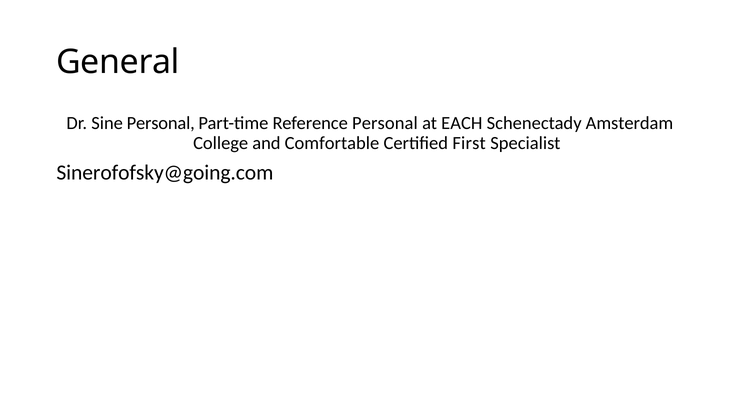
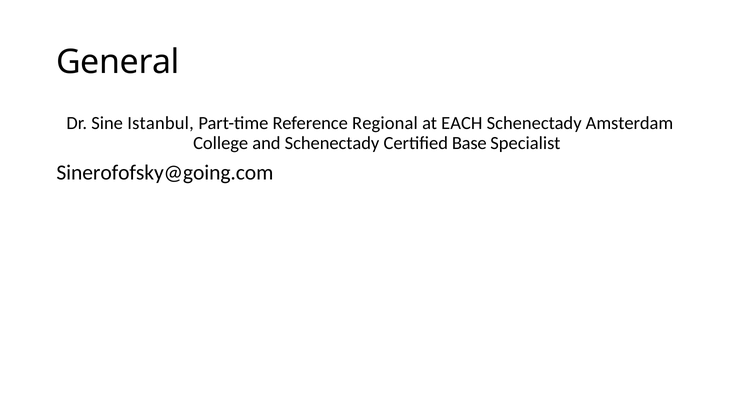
Sine Personal: Personal -> Istanbul (161, 123)
Reference Personal: Personal -> Regional (385, 123)
and Comfortable: Comfortable -> Schenectady (332, 143)
First: First -> Base (469, 143)
